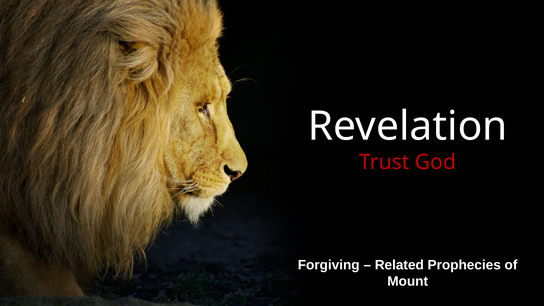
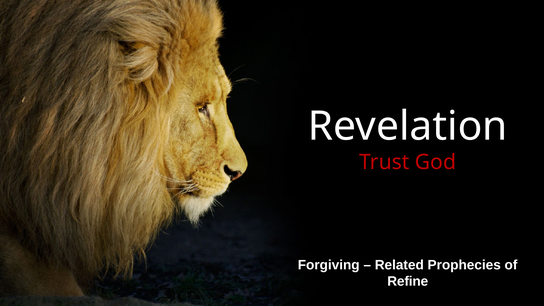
Mount: Mount -> Refine (408, 281)
